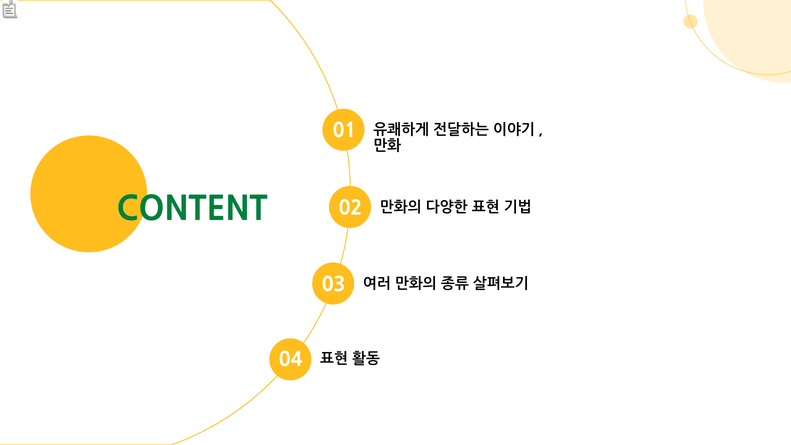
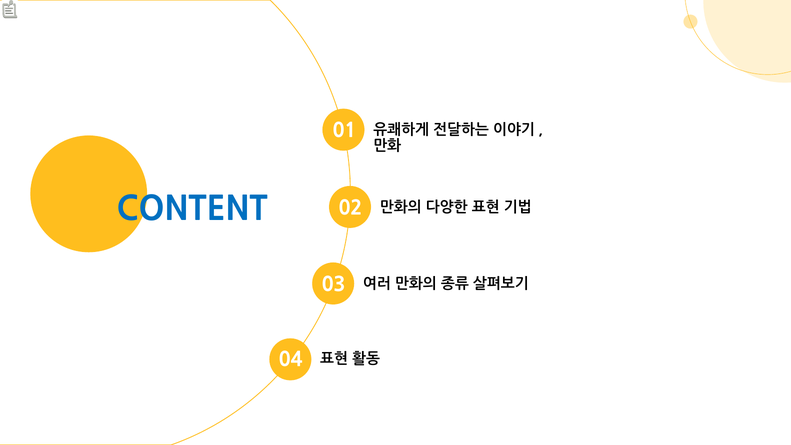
CONTENT colour: green -> blue (192, 209)
